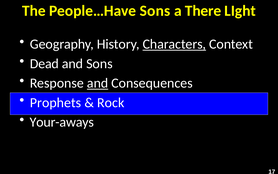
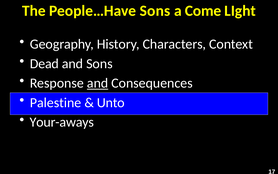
There: There -> Come (203, 11)
Characters underline: present -> none (174, 44)
Prophets: Prophets -> Palestine (56, 102)
Rock: Rock -> Unto (111, 102)
